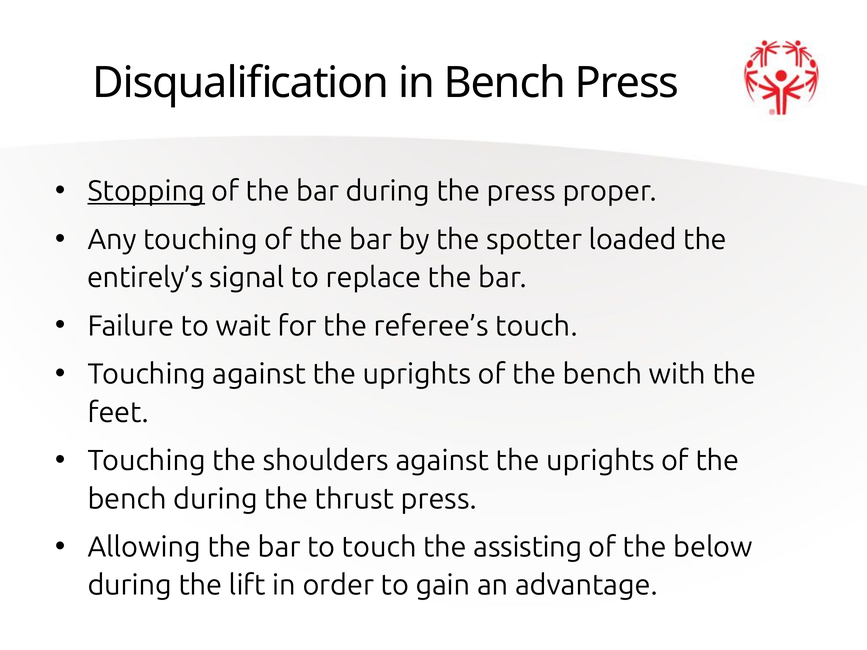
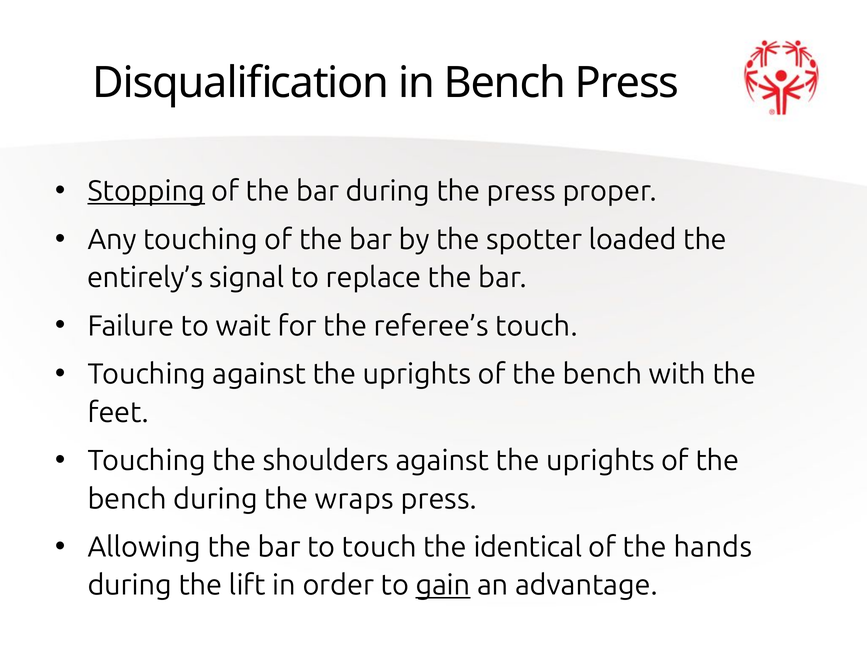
thrust: thrust -> wraps (354, 499)
assisting: assisting -> identical (528, 548)
below: below -> hands (713, 548)
gain underline: none -> present (443, 586)
